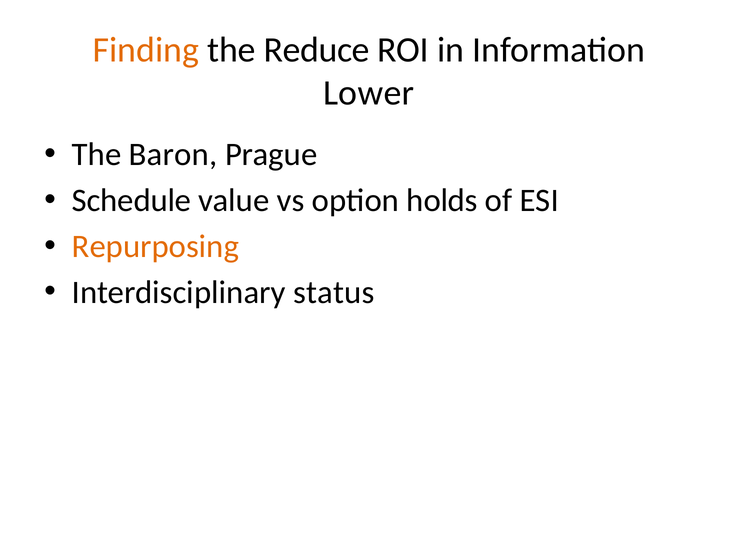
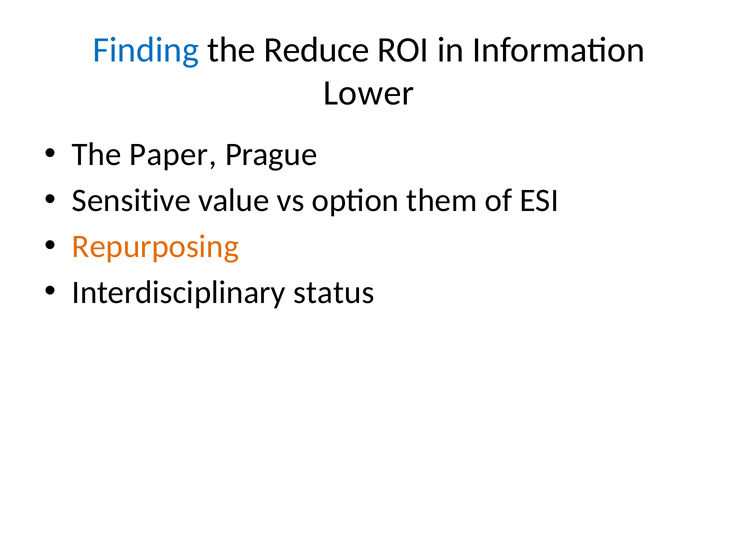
Finding colour: orange -> blue (146, 50)
Baron: Baron -> Paper (173, 155)
Schedule: Schedule -> Sensitive (131, 201)
holds: holds -> them (442, 201)
